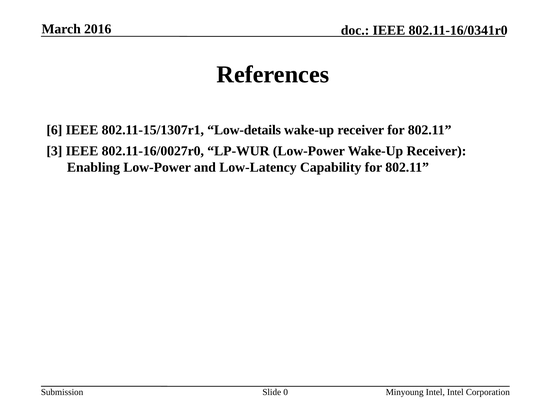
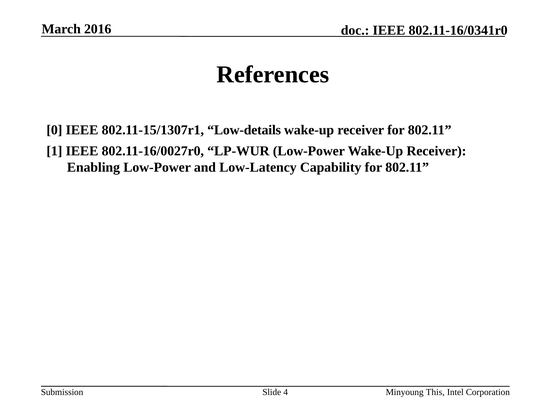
6: 6 -> 0 (54, 130)
3: 3 -> 1 (54, 151)
0: 0 -> 4 (286, 393)
Minyoung Intel: Intel -> This (435, 393)
